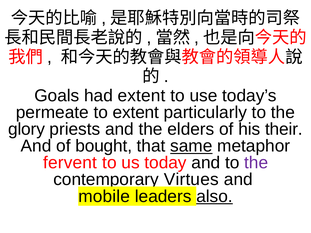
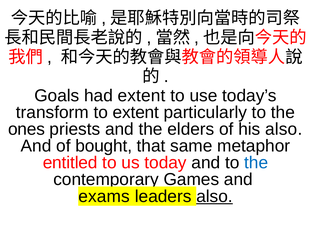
permeate: permeate -> transform (52, 113)
glory: glory -> ones (27, 129)
his their: their -> also (284, 129)
same underline: present -> none (191, 146)
fervent: fervent -> entitled (70, 163)
the colour: purple -> blue (256, 163)
Virtues: Virtues -> Games (191, 180)
mobile: mobile -> exams (104, 197)
